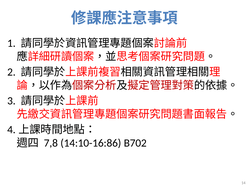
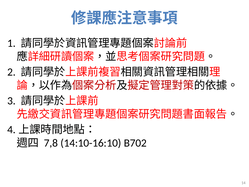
14:10-16:86: 14:10-16:86 -> 14:10-16:10 (91, 143)
